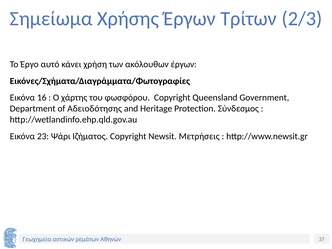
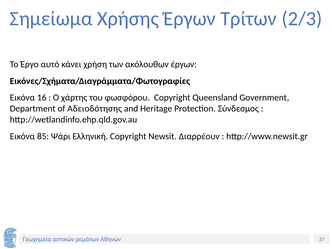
23: 23 -> 85 (43, 136)
Ιζήματος: Ιζήματος -> Ελληνική (90, 136)
Μετρήσεις: Μετρήσεις -> Διαρρέουν (199, 136)
